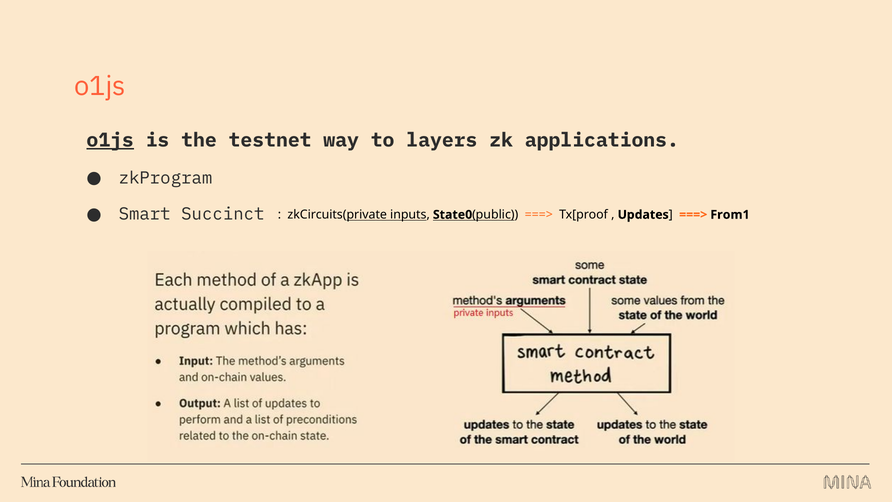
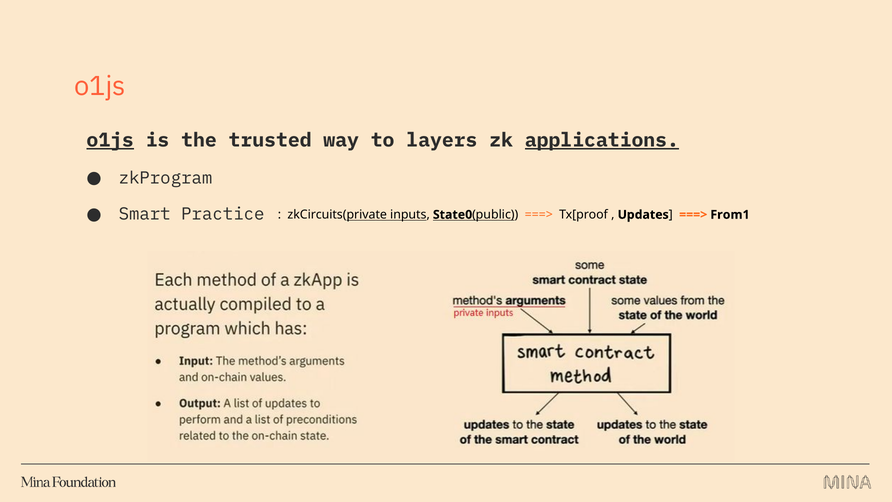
testnet: testnet -> trusted (270, 140)
applications underline: none -> present (602, 140)
Succinct: Succinct -> Practice (223, 214)
